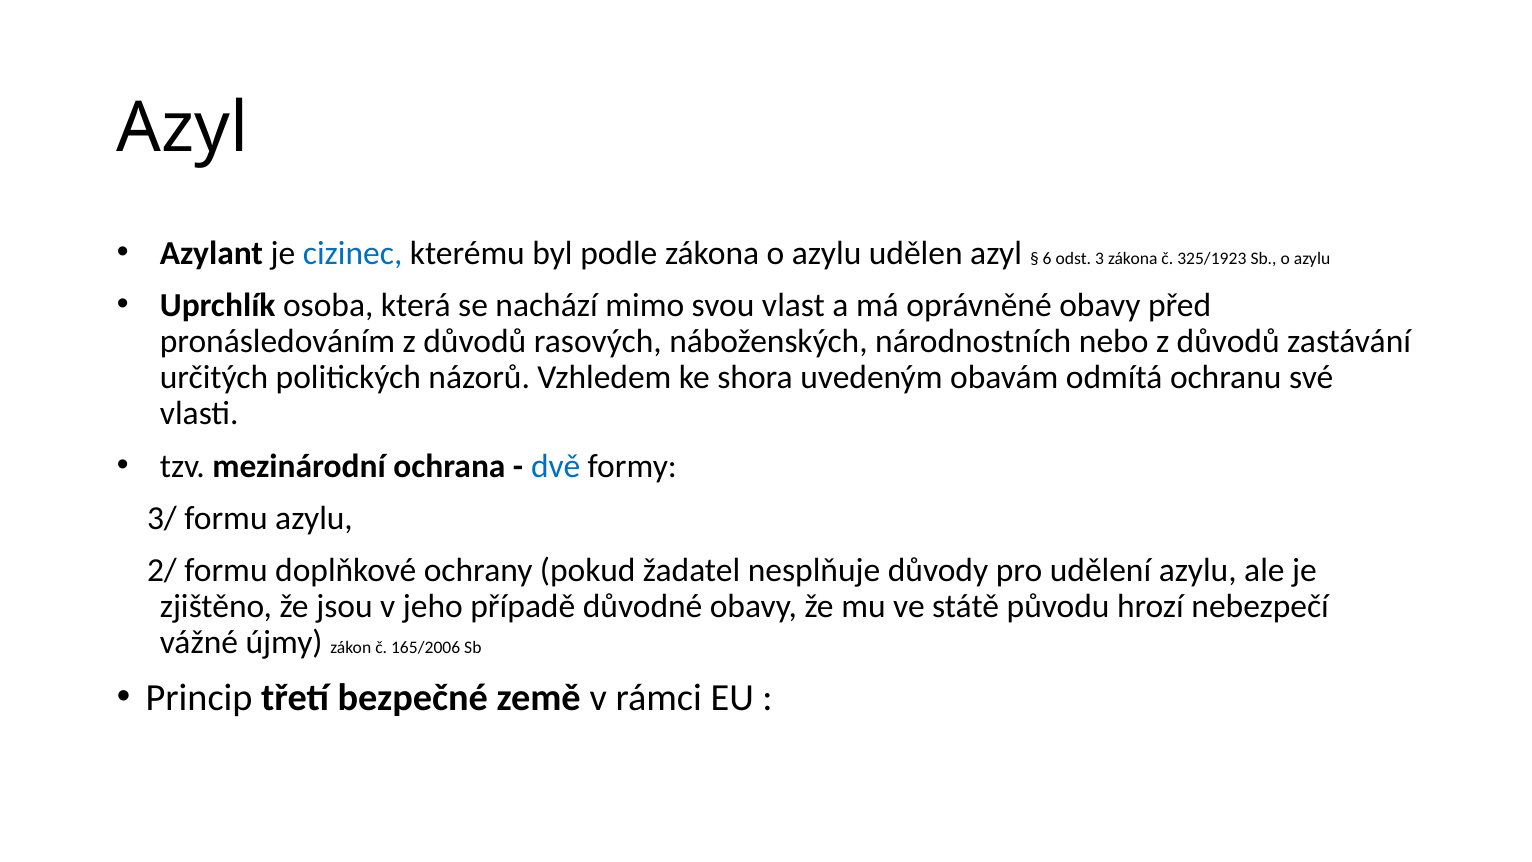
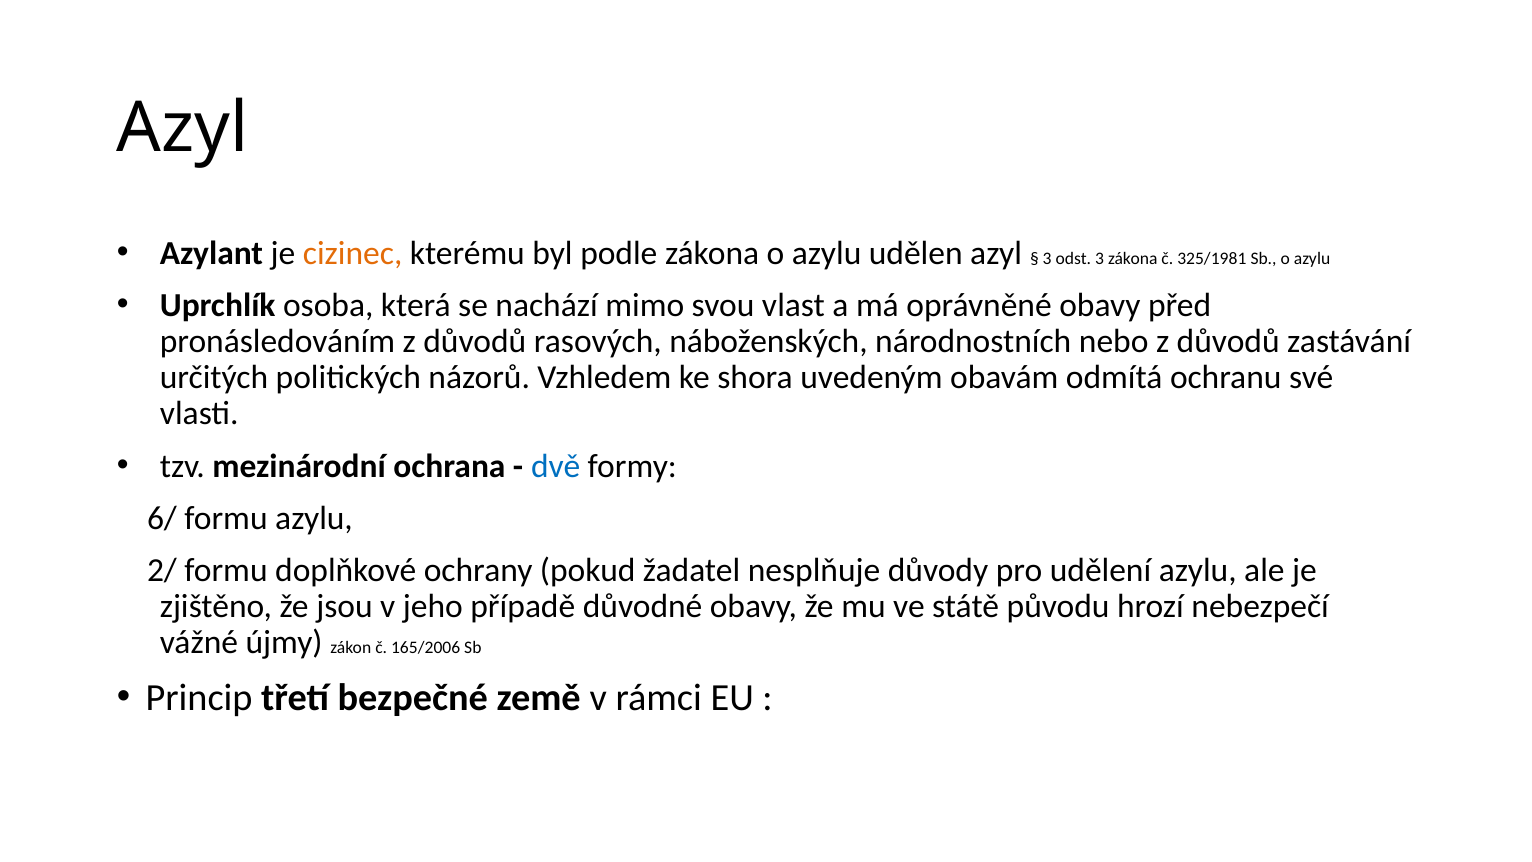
cizinec colour: blue -> orange (353, 253)
6: 6 -> 3 (1047, 258)
325/1923: 325/1923 -> 325/1981 (1212, 258)
3/: 3/ -> 6/ (162, 518)
